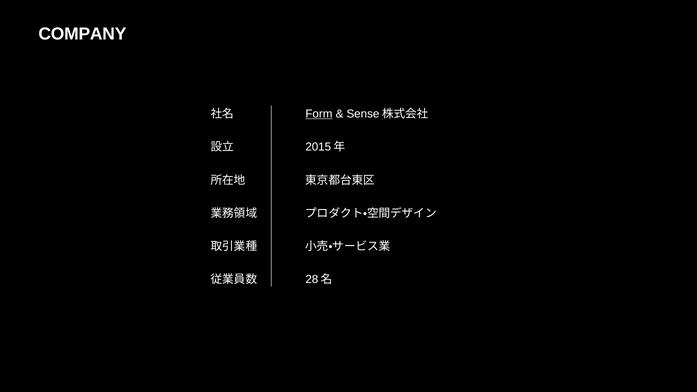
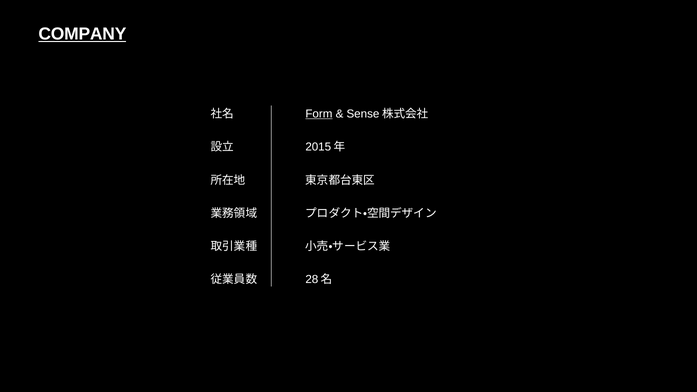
COMPANY underline: none -> present (82, 34)
